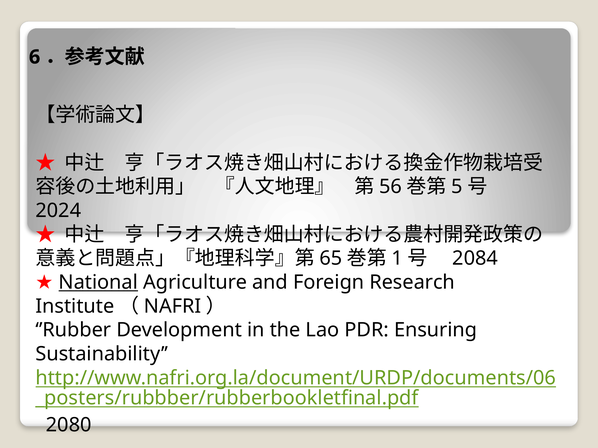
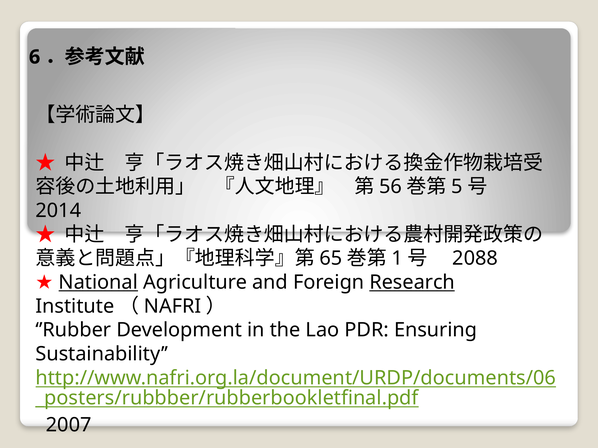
2024: 2024 -> 2014 (58, 211)
2084: 2084 -> 2088 (475, 259)
Research underline: none -> present (412, 283)
2080: 2080 -> 2007 (69, 425)
